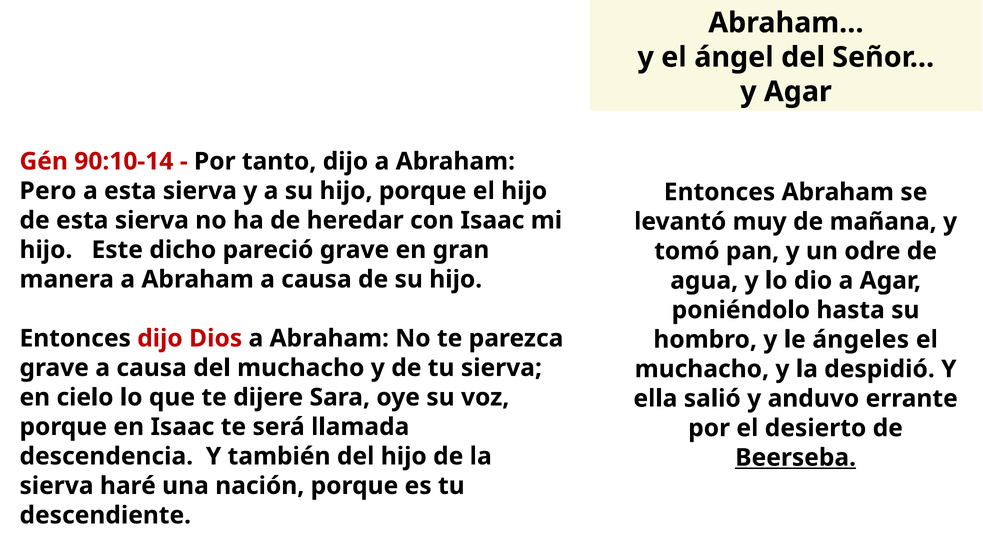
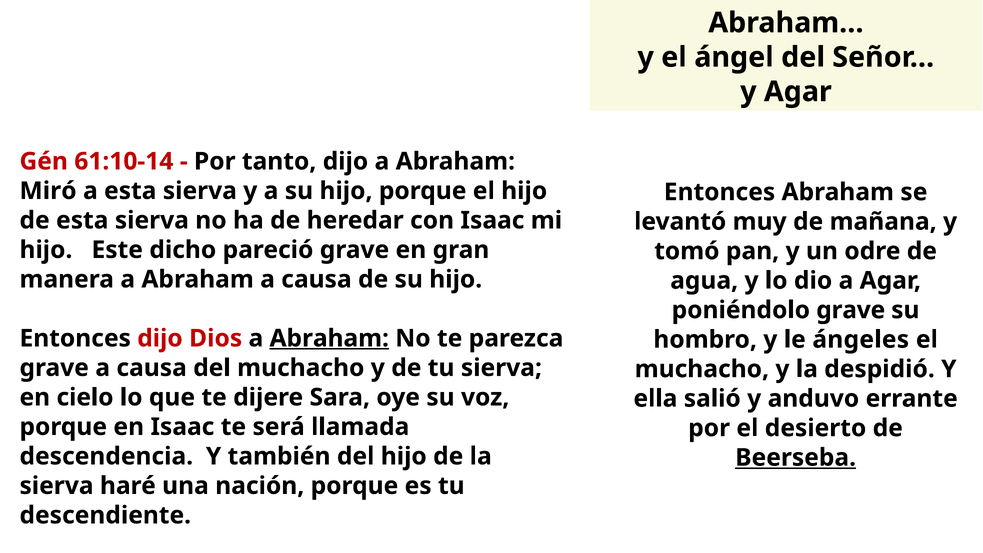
90:10-14: 90:10-14 -> 61:10-14 (124, 161)
Pero: Pero -> Miró (48, 191)
poniéndolo hasta: hasta -> grave (851, 310)
Abraham underline: none -> present (329, 338)
